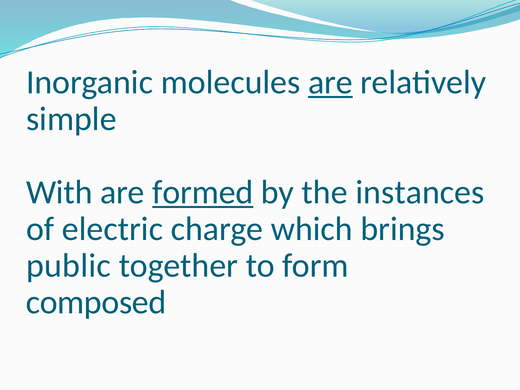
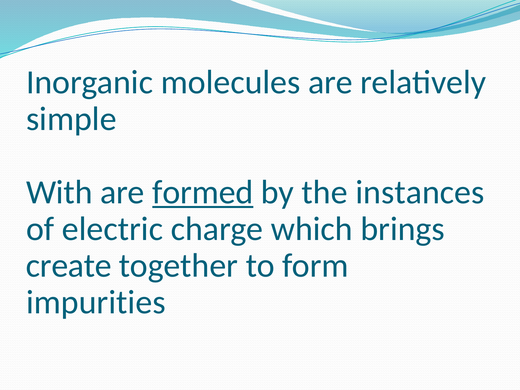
are underline: present -> none (330, 82)
public: public -> create (69, 266)
composed: composed -> impurities (96, 302)
